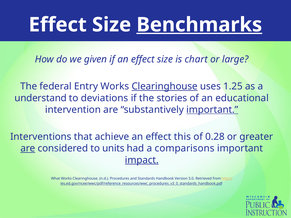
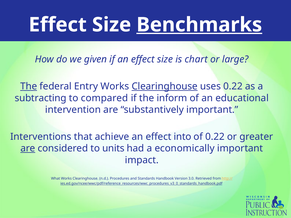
The underline: none -> present (29, 86)
uses 1.25: 1.25 -> 0.22 (233, 86)
understand: understand -> subtracting (41, 98)
deviations: deviations -> compared (105, 98)
stories: stories -> inform (172, 98)
important underline: present -> none (212, 110)
this: this -> into (183, 137)
of 0.28: 0.28 -> 0.22 (215, 137)
comparisons: comparisons -> economically (185, 149)
impact underline: present -> none (142, 160)
